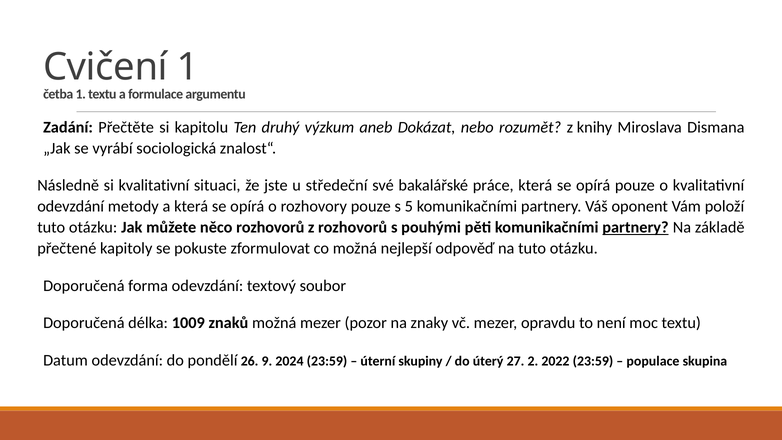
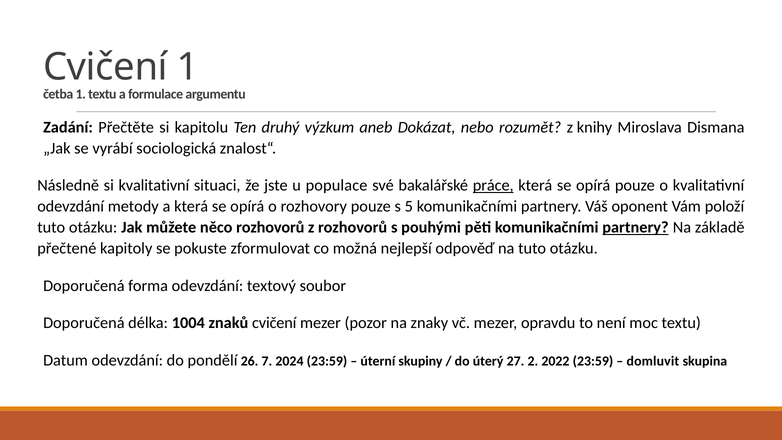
středeční: středeční -> populace (337, 186)
práce underline: none -> present (493, 186)
1009: 1009 -> 1004 (188, 323)
znaků možná: možná -> cvičení (274, 323)
9: 9 -> 7 (267, 361)
populace: populace -> domluvit (653, 361)
